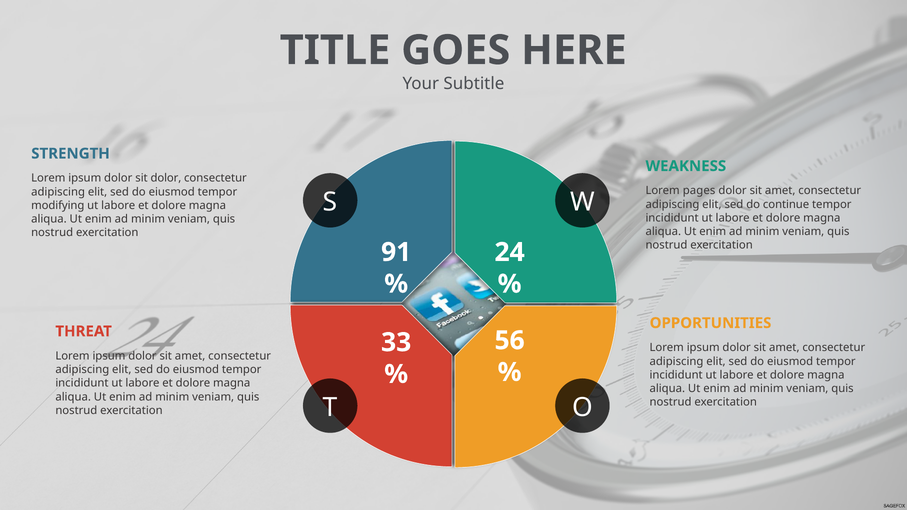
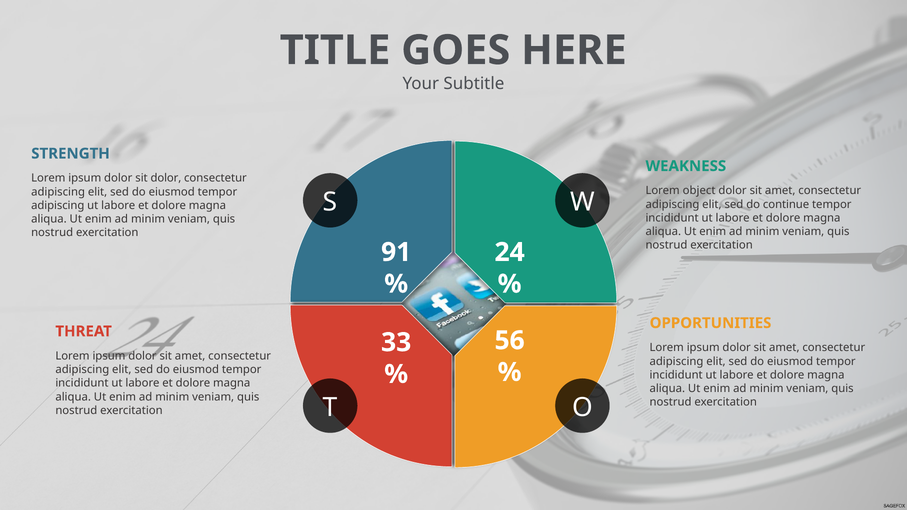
pages: pages -> object (699, 191)
modifying: modifying -> adipiscing (58, 206)
